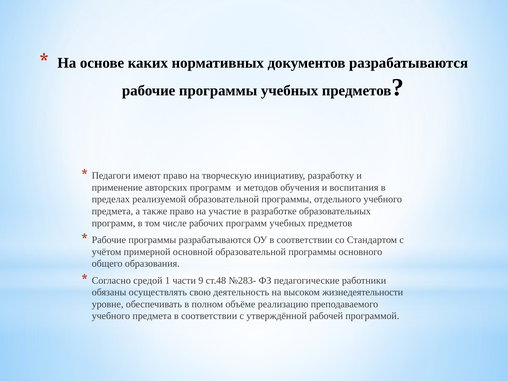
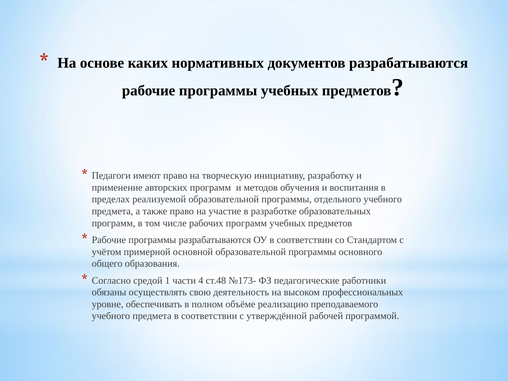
9: 9 -> 4 (201, 280)
№283-: №283- -> №173- (242, 280)
жизнедеятельности: жизнедеятельности -> профессиональных (363, 292)
